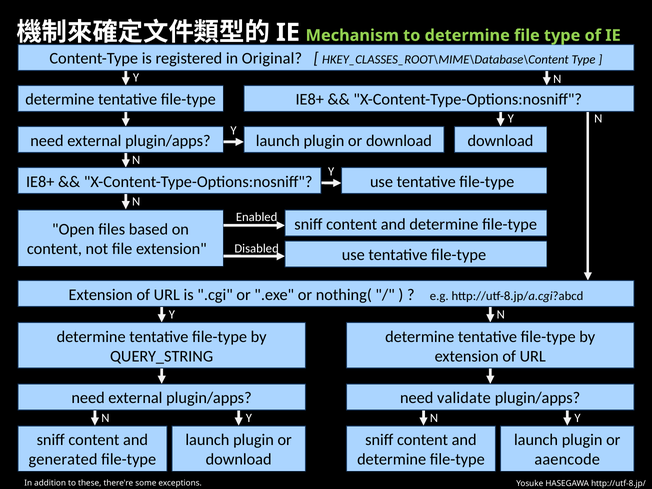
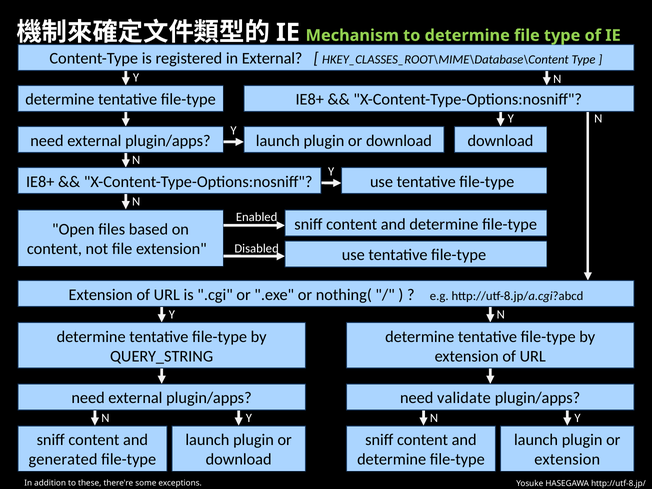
in Original: Original -> External (272, 59)
aaencode: aaencode -> extension (567, 459)
